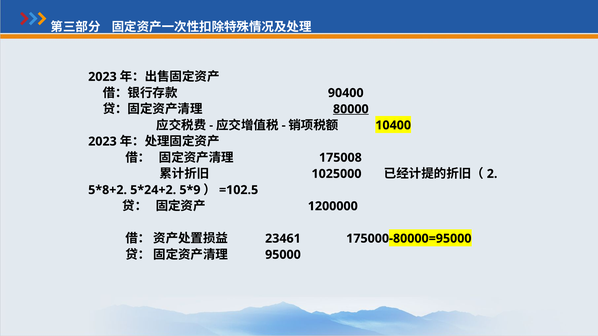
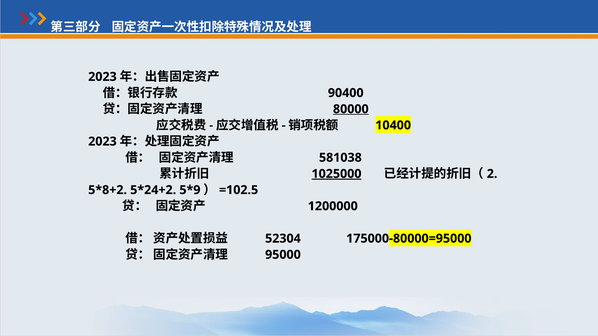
175008: 175008 -> 581038 (340, 158)
1025000 underline: none -> present (336, 174)
23461: 23461 -> 52304 (283, 239)
